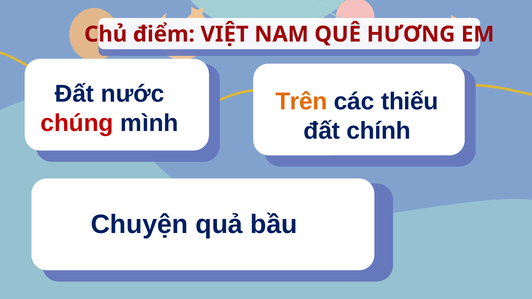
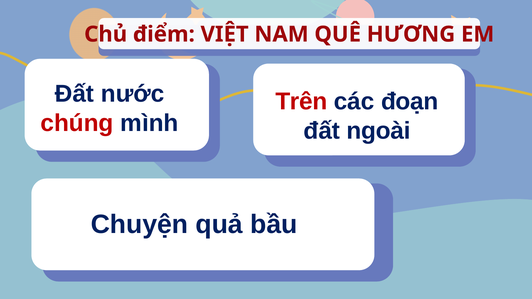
Trên colour: orange -> red (301, 102)
thiếu: thiếu -> đoạn (410, 102)
chính: chính -> ngoài (379, 131)
